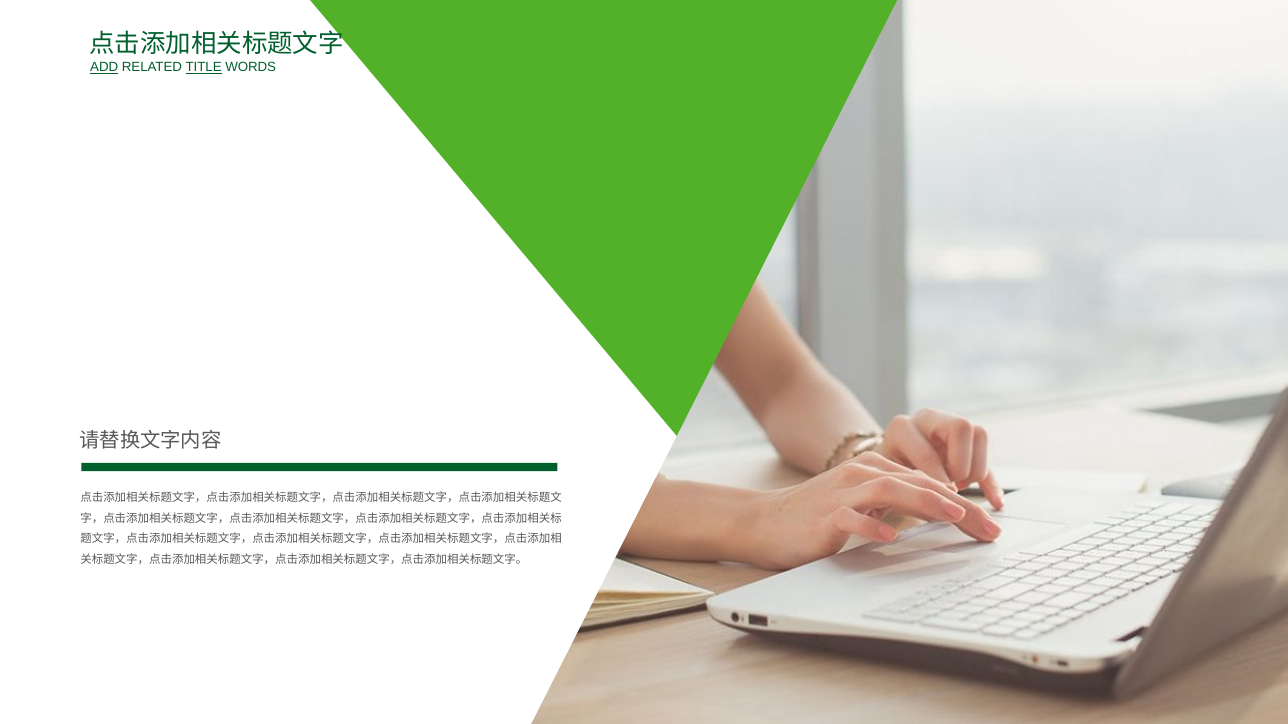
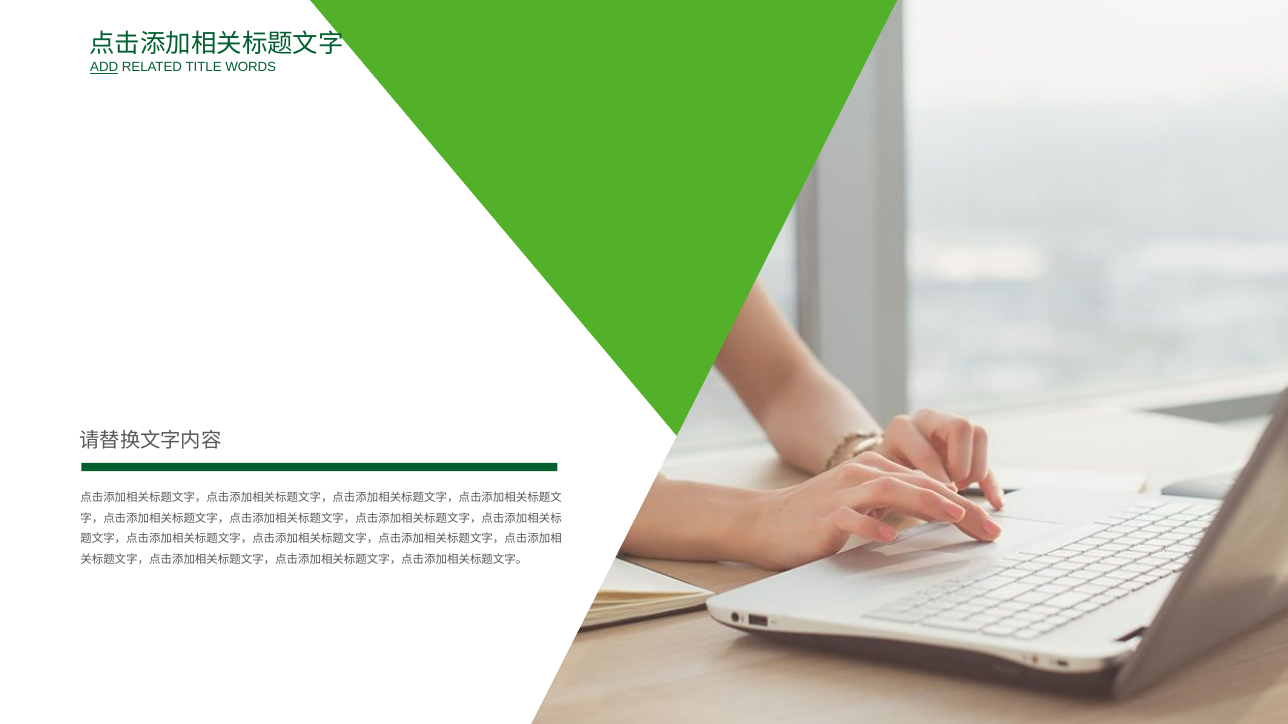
TITLE underline: present -> none (204, 68)
